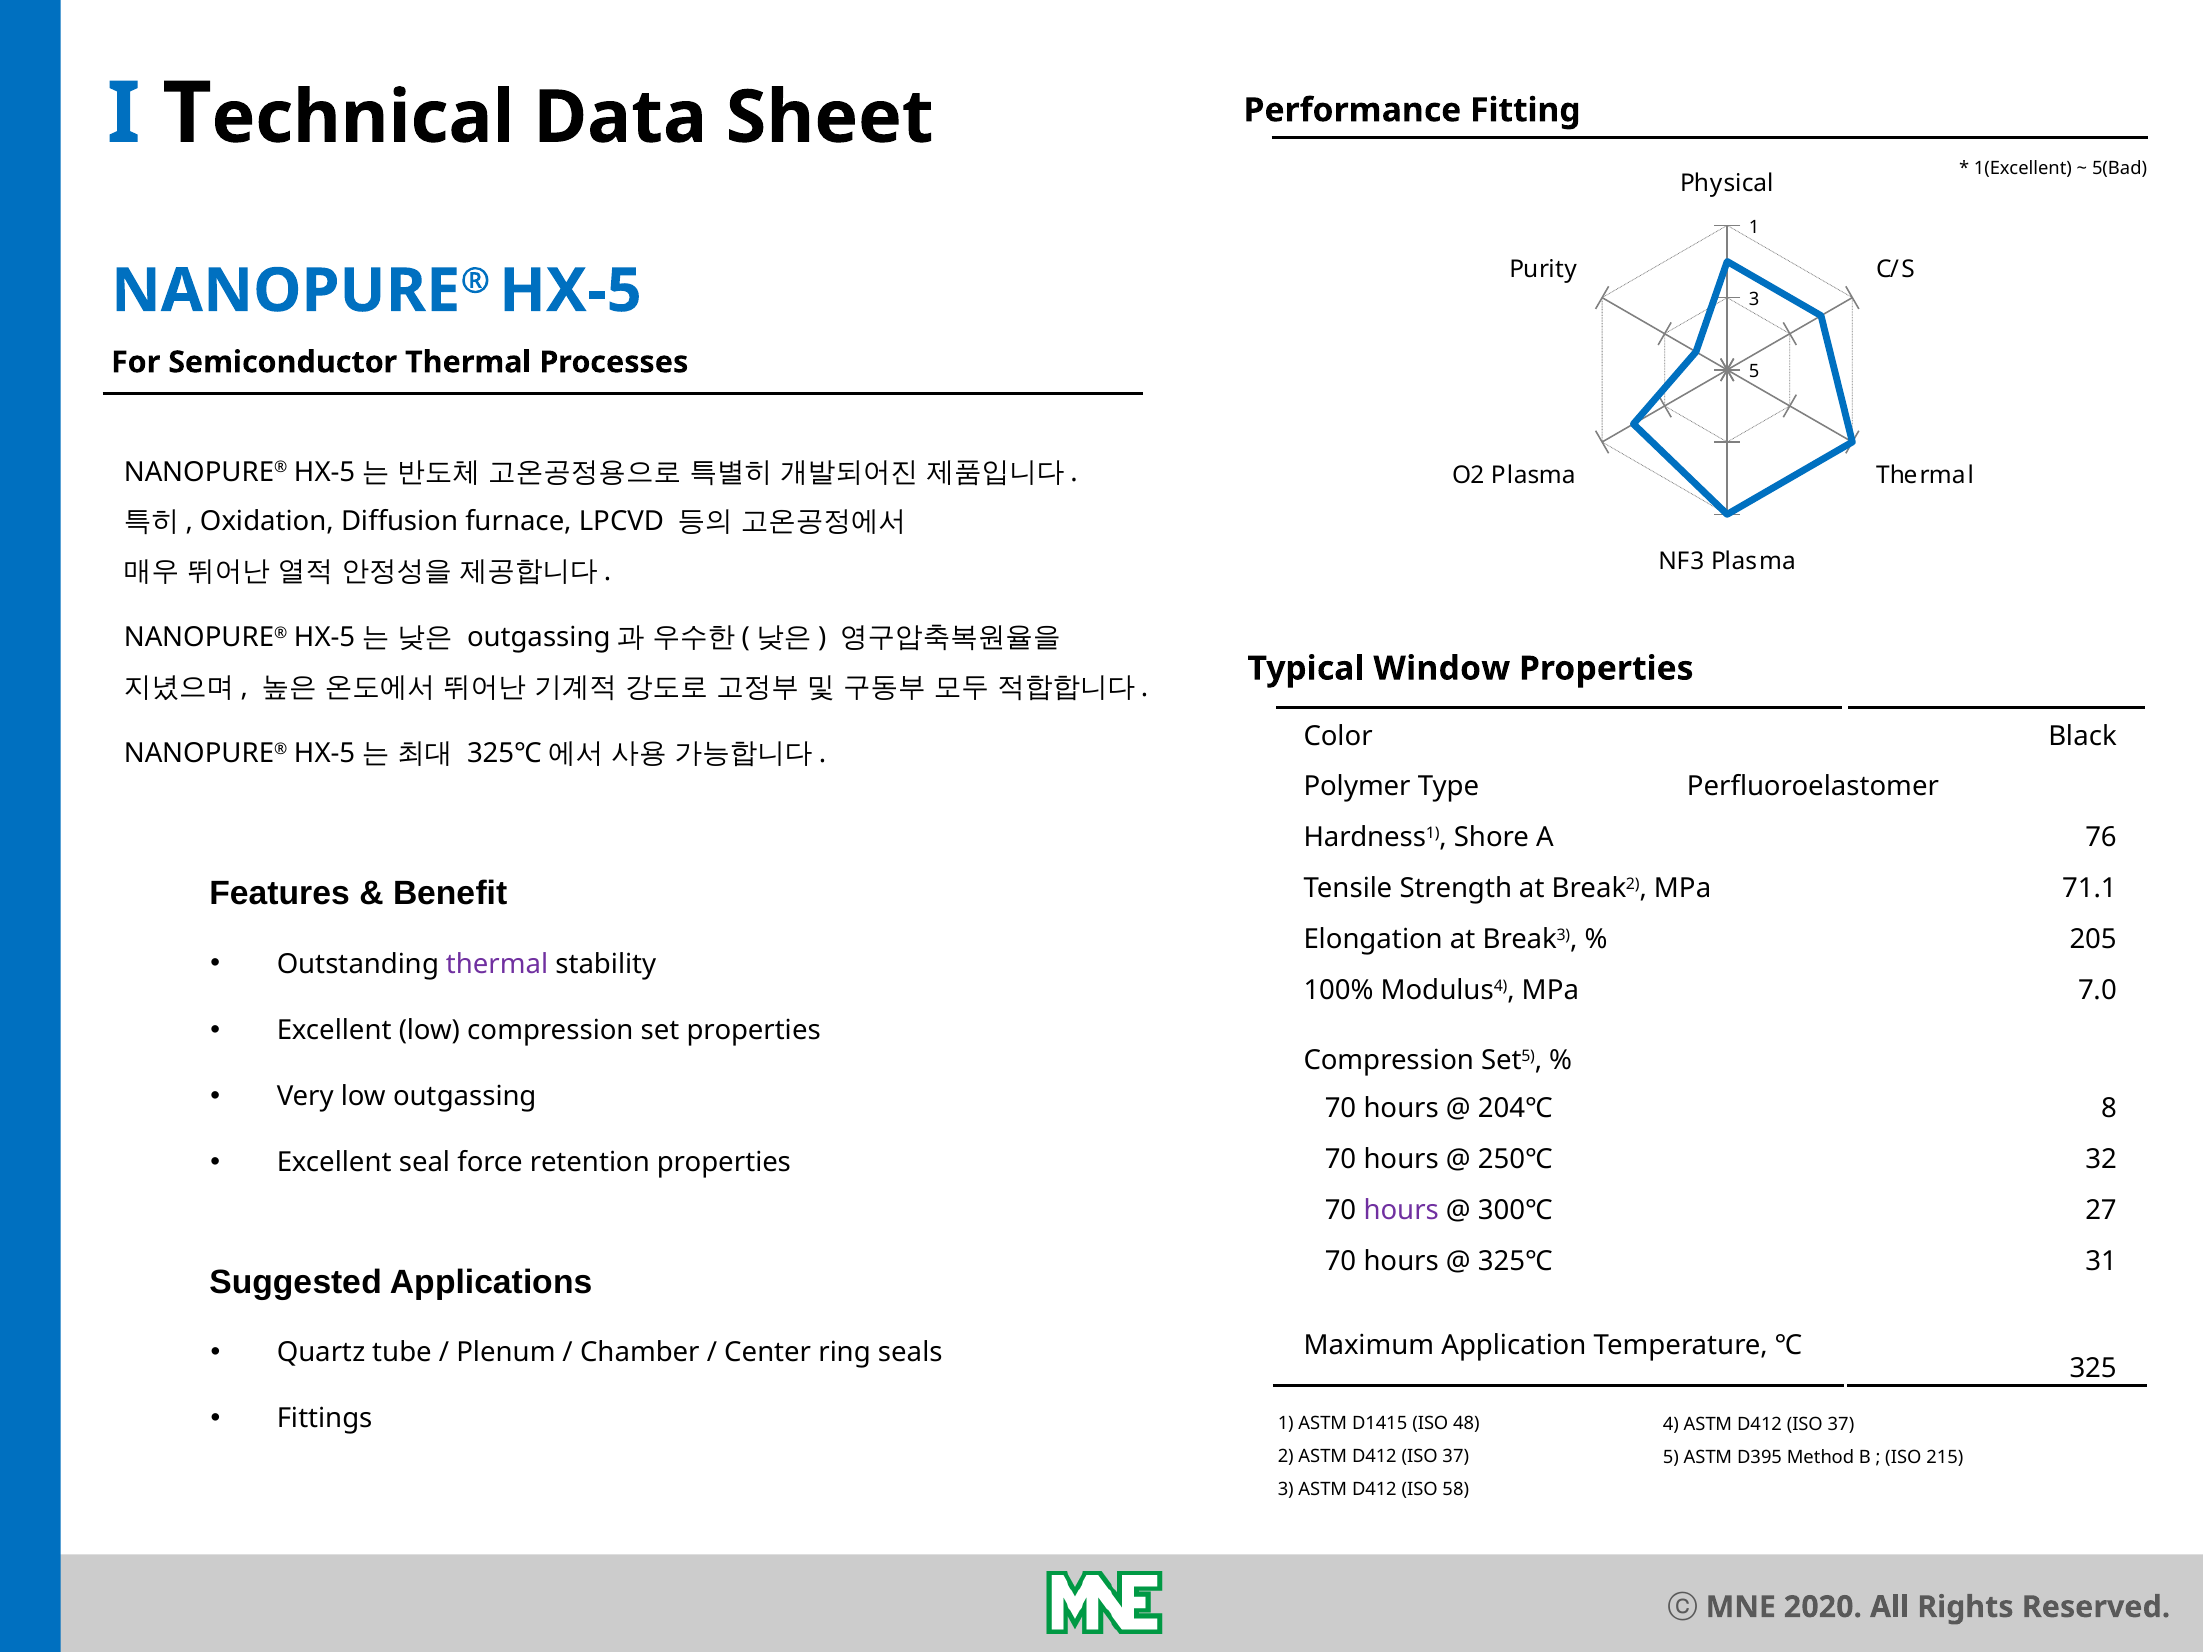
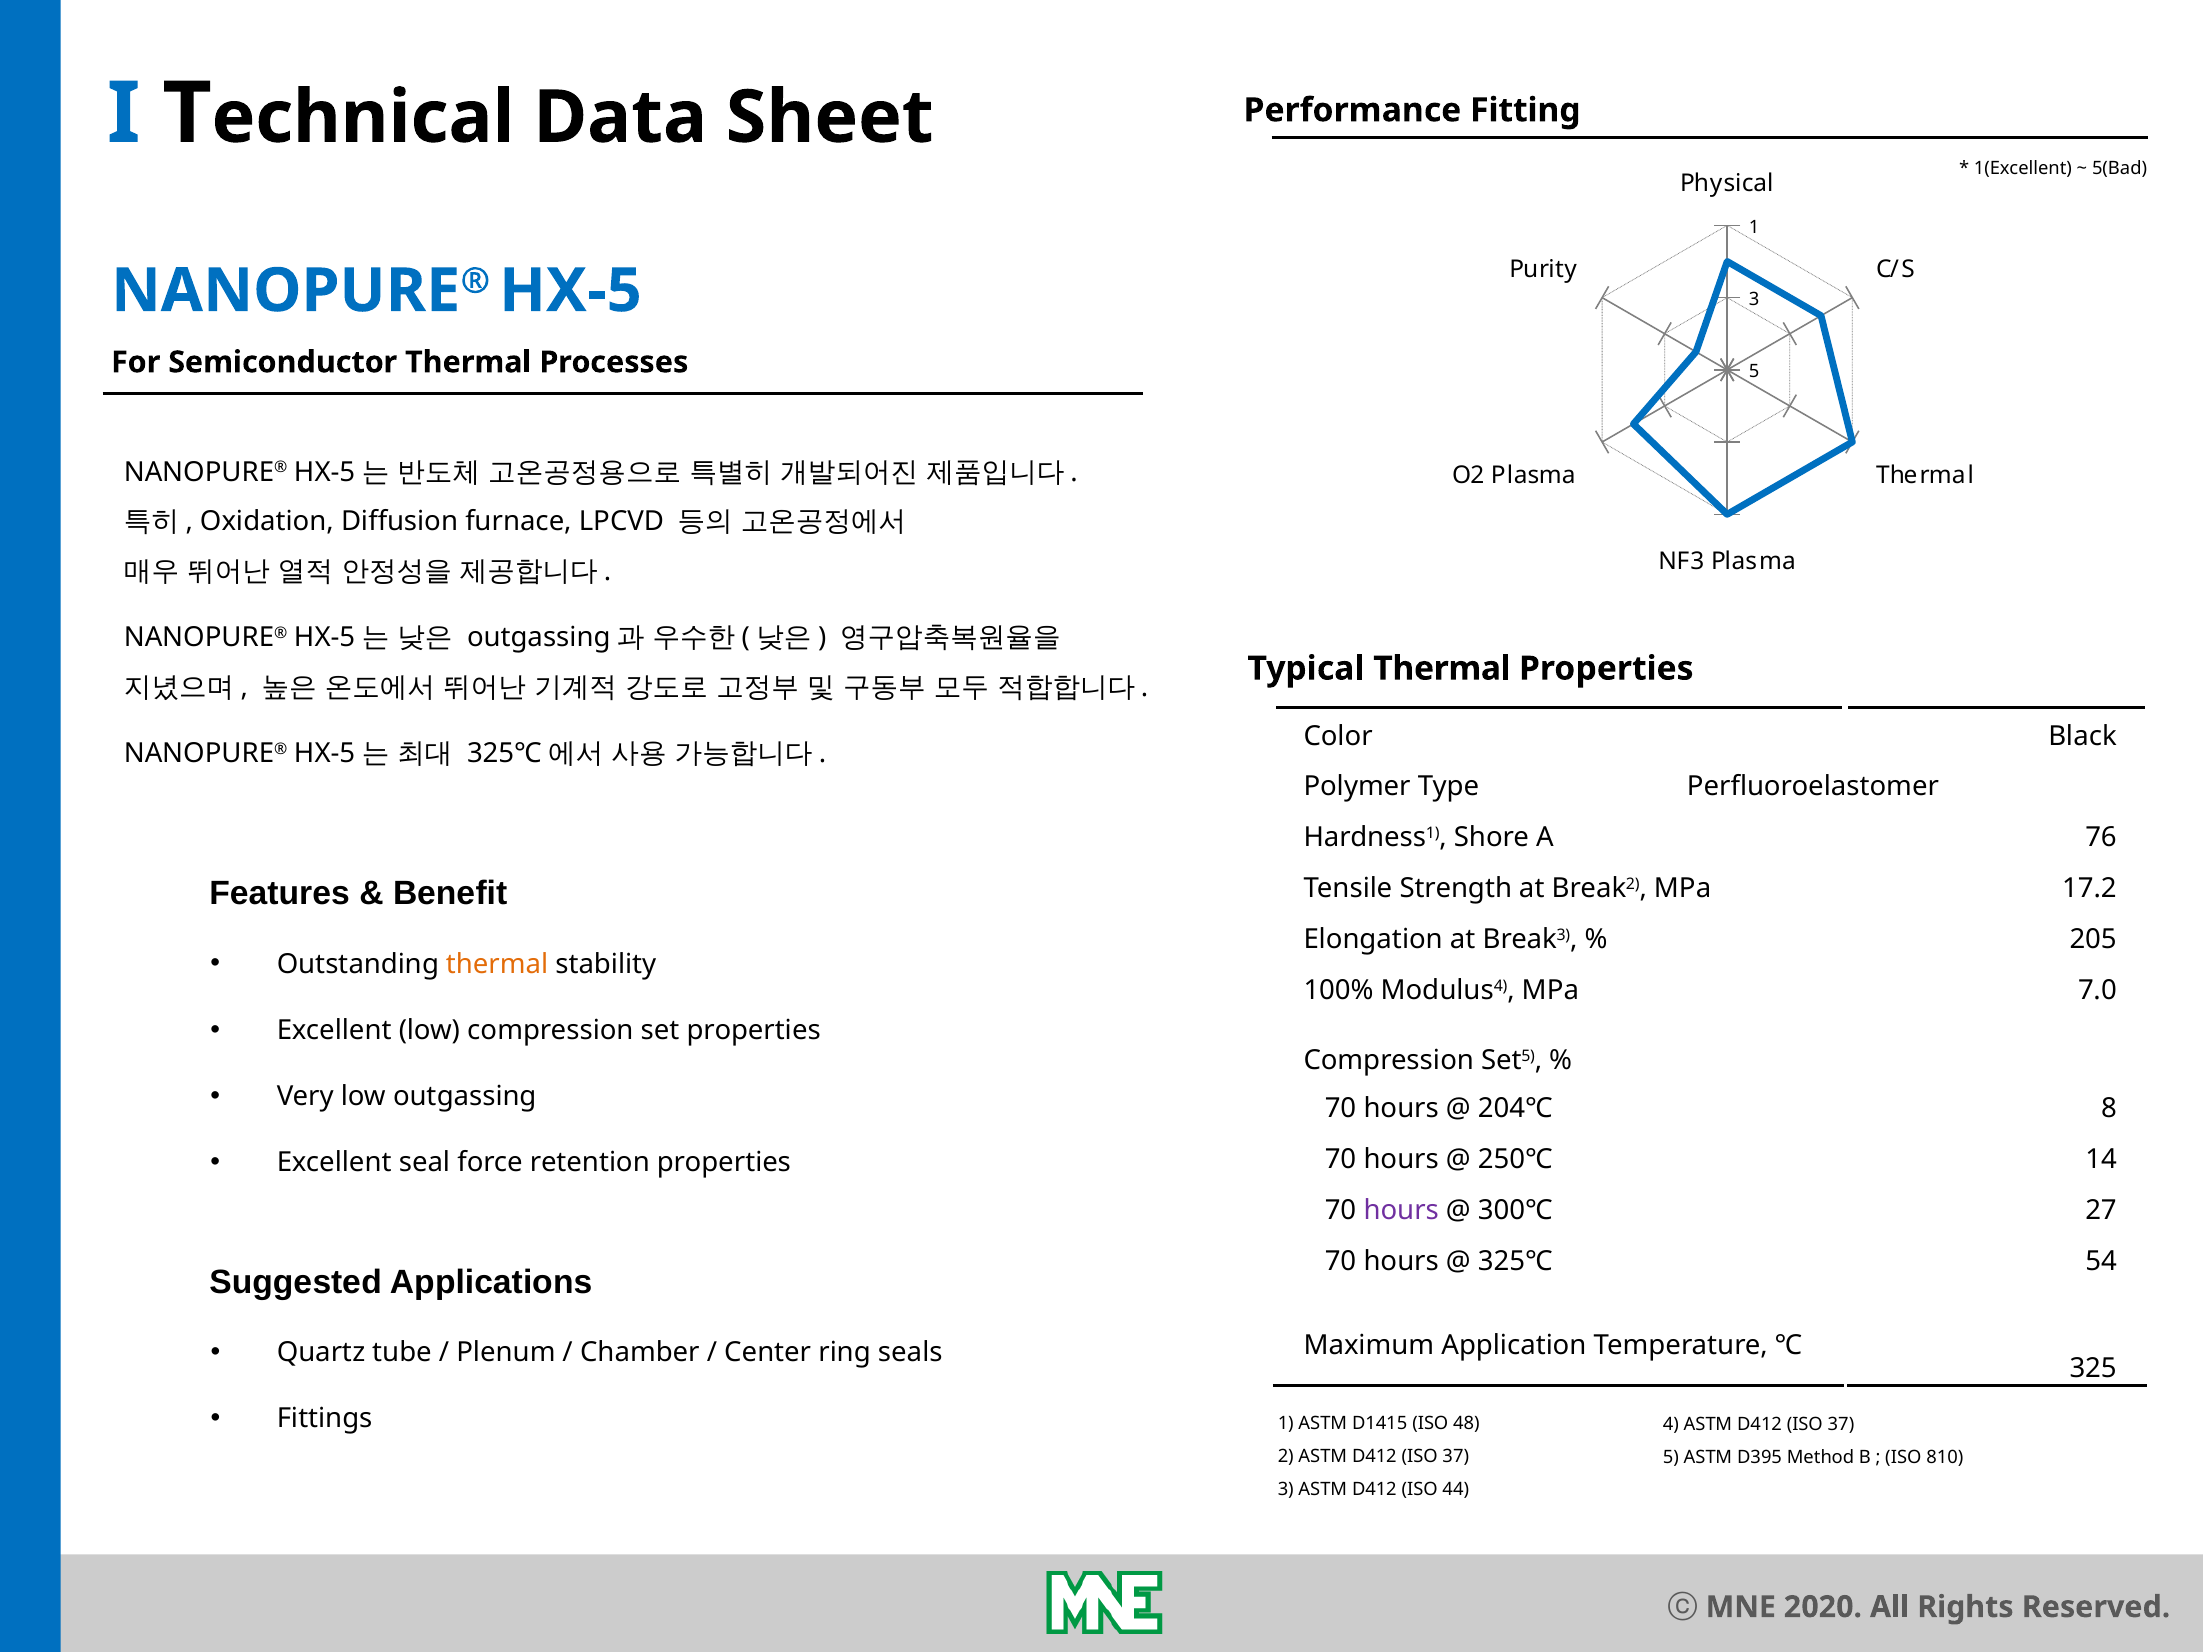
Typical Window: Window -> Thermal (1442, 669)
71.1: 71.1 -> 17.2 (2089, 889)
thermal colour: purple -> orange (497, 964)
32: 32 -> 14 (2101, 1159)
31: 31 -> 54 (2101, 1261)
215: 215 -> 810 (1945, 1458)
58: 58 -> 44 (1456, 1490)
